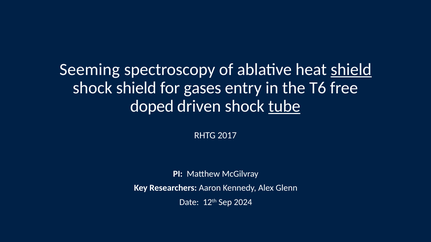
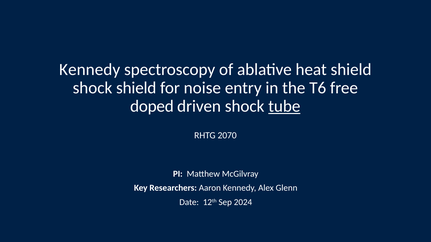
Seeming: Seeming -> Kennedy (90, 70)
shield underline: present -> none (351, 70)
gases: gases -> noise (202, 88)
2017: 2017 -> 2070 (227, 136)
